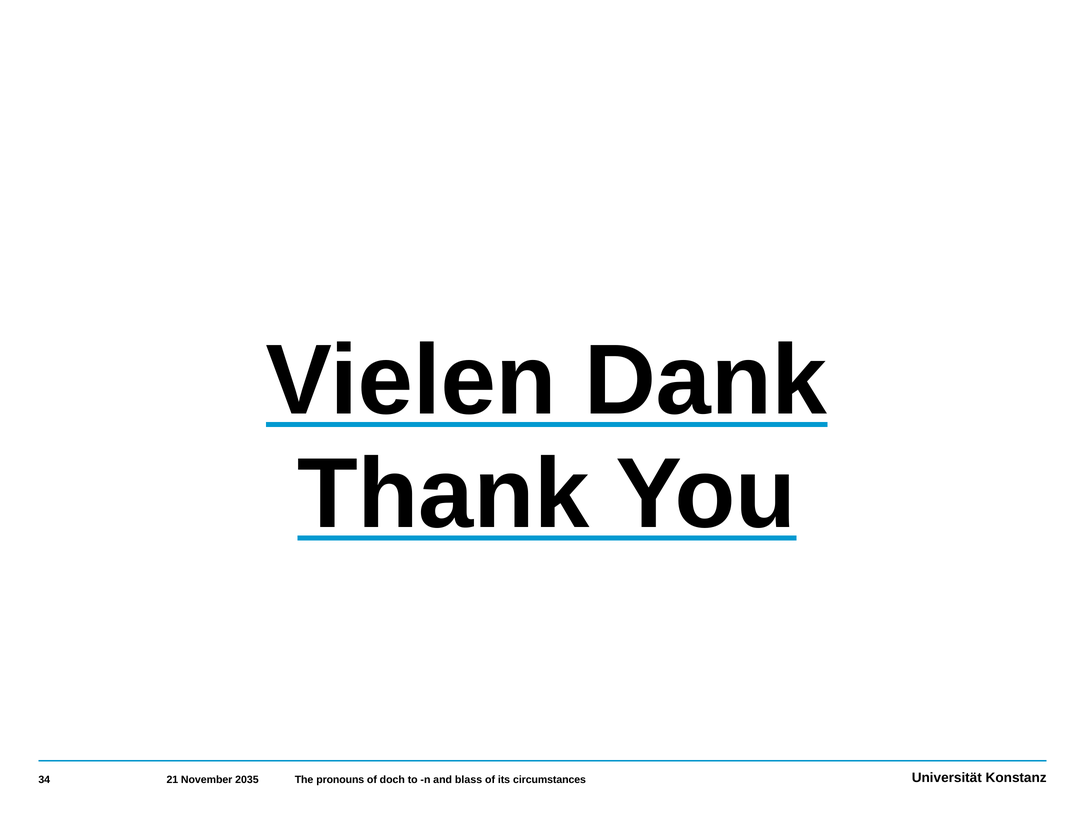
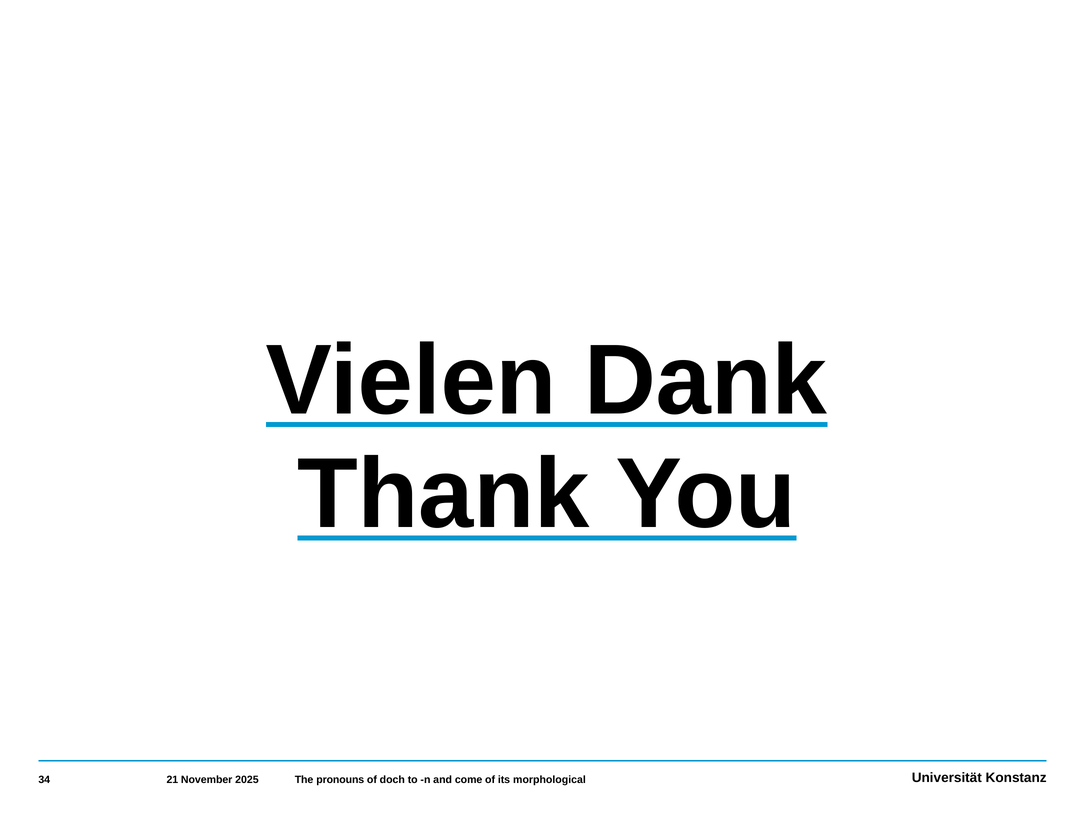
2035: 2035 -> 2025 (247, 779)
blass: blass -> come (469, 779)
circumstances: circumstances -> morphological (549, 779)
